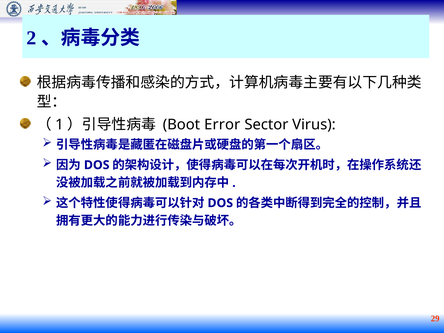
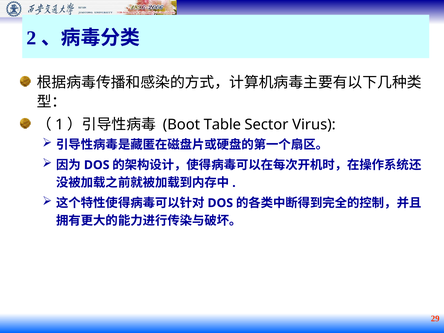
Error: Error -> Table (222, 125)
